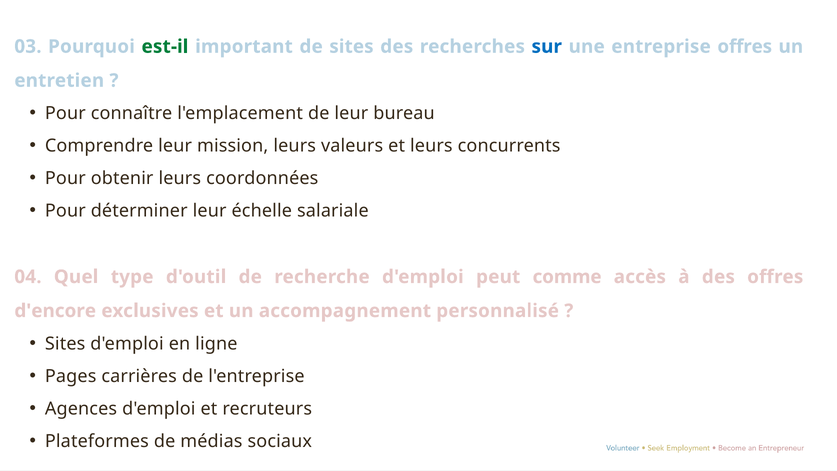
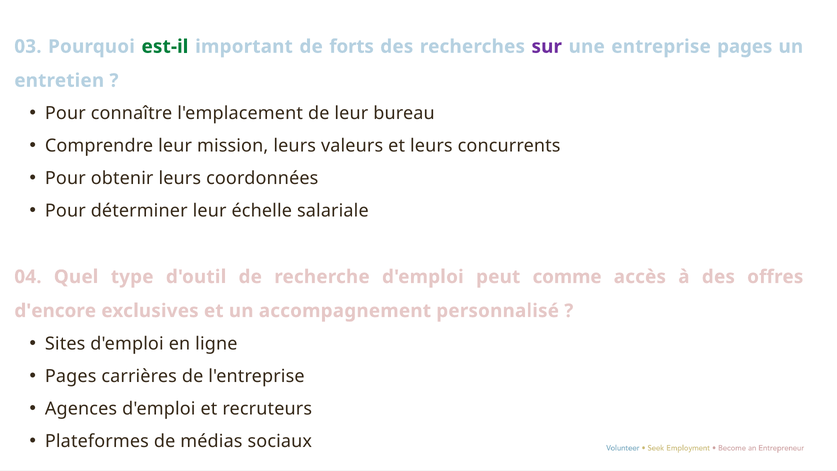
sites: sites -> forts (352, 47)
sur colour: blue -> purple (547, 47)
entreprise offres: offres -> pages (745, 47)
